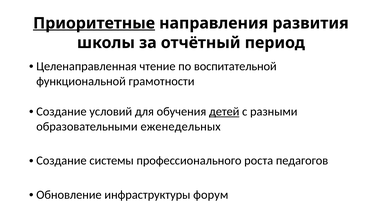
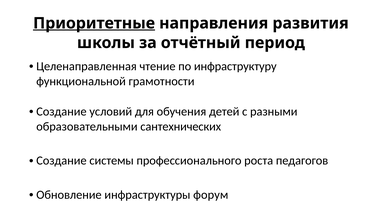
воспитательной: воспитательной -> инфраструктуру (235, 66)
детей underline: present -> none (224, 111)
еженедельных: еженедельных -> сантехнических (181, 126)
